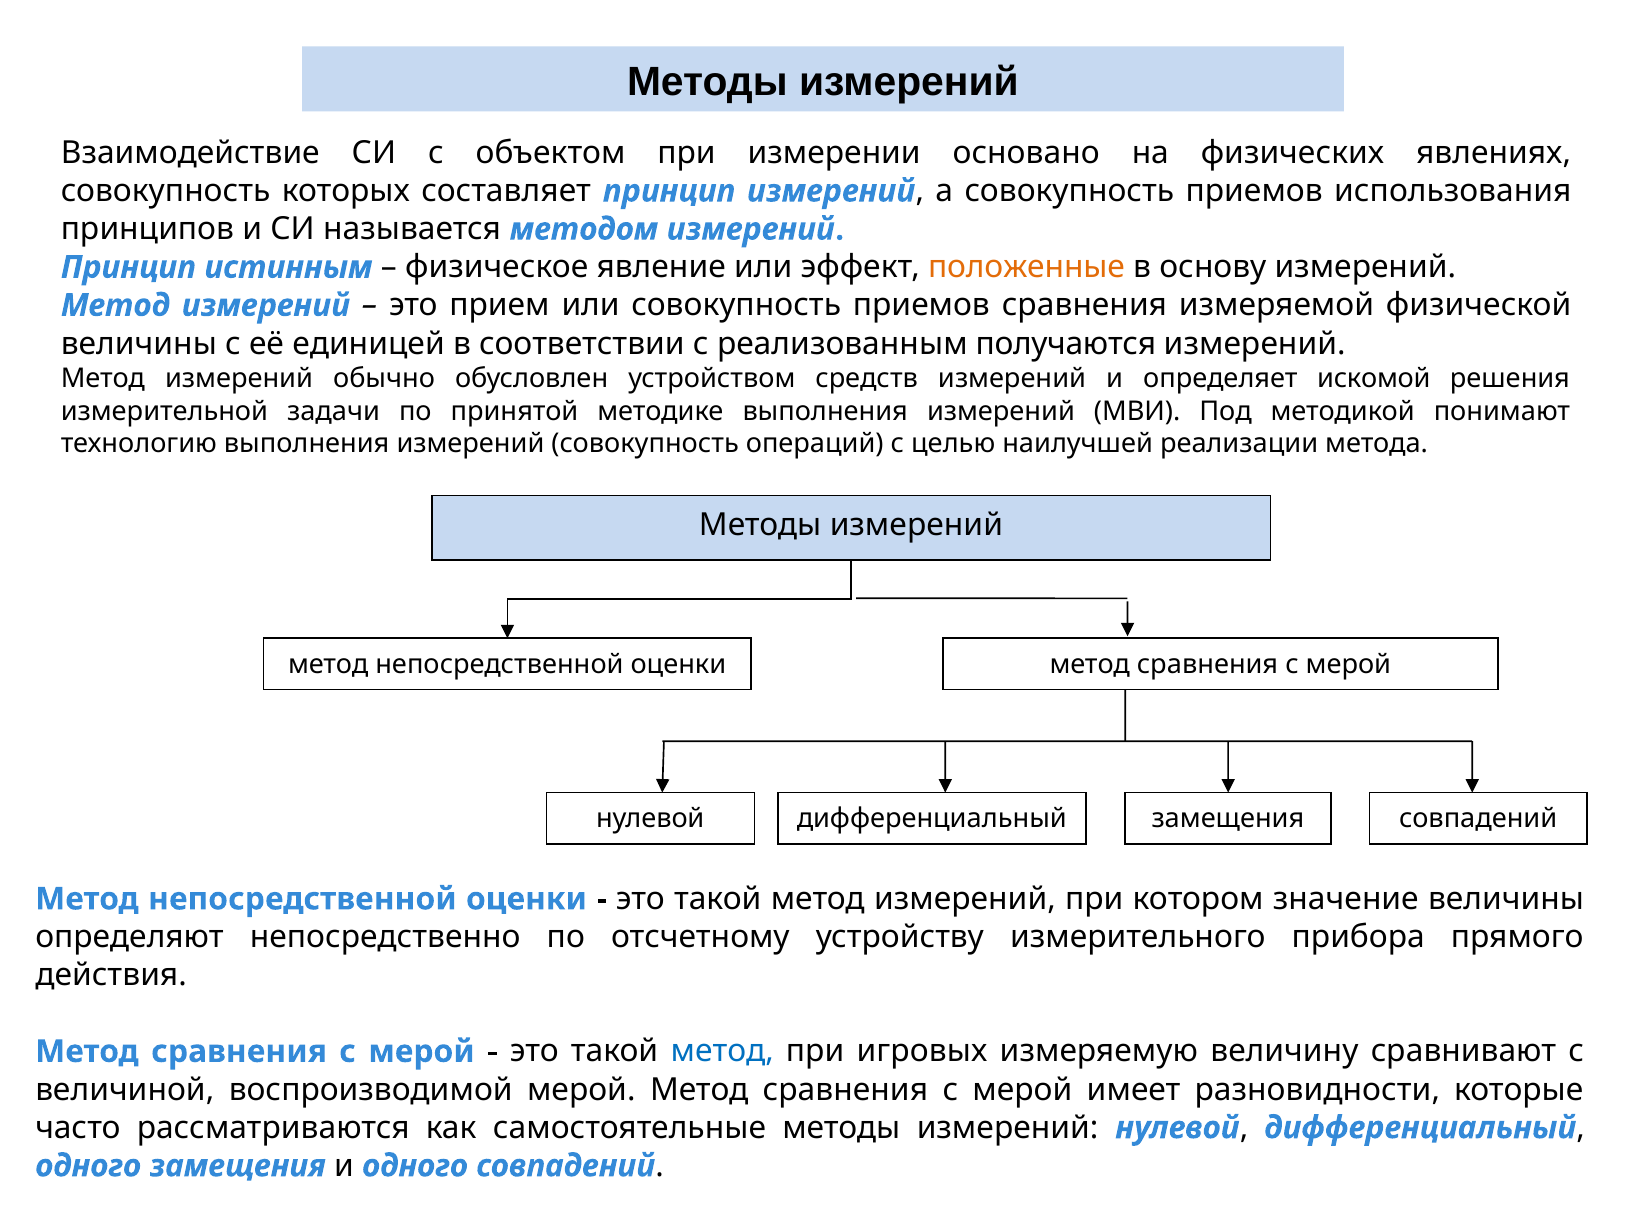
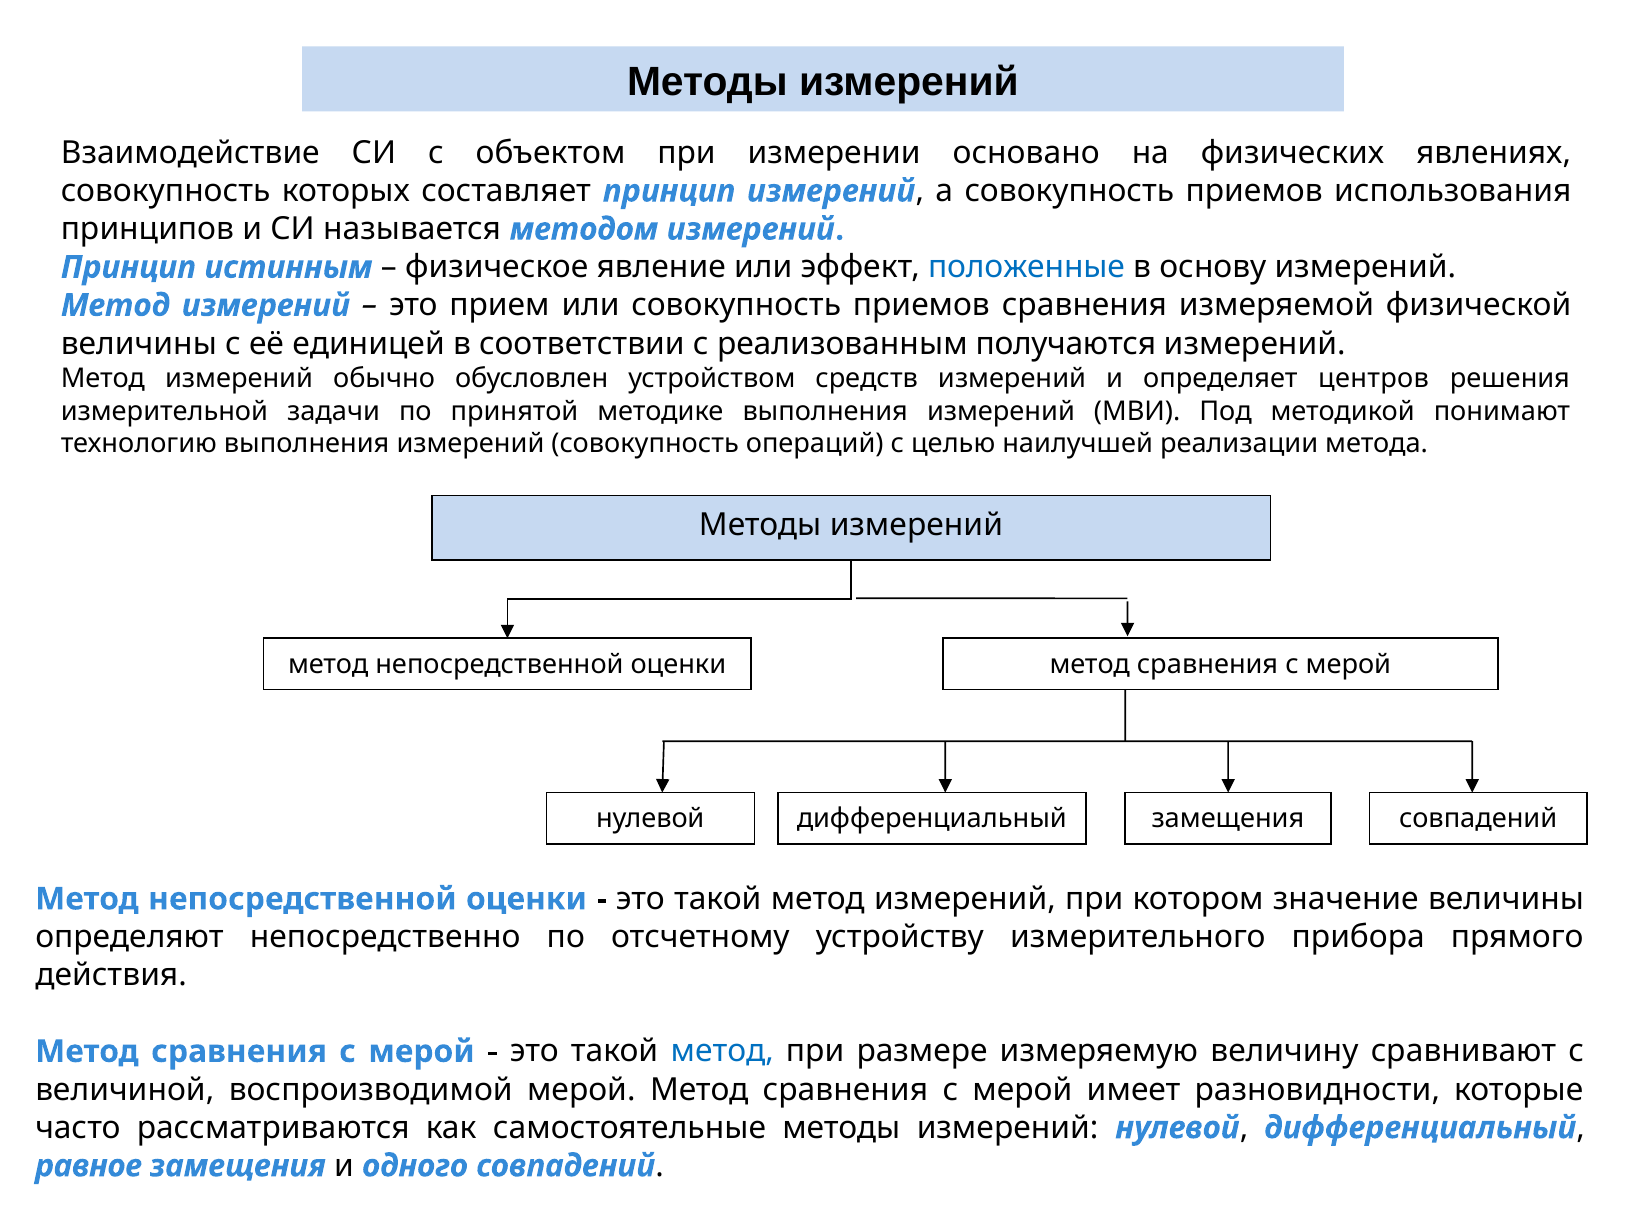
положенные colour: orange -> blue (1026, 267)
искомой: искомой -> центров (1374, 379)
игровых: игровых -> размере (922, 1051)
одного: одного -> равное (88, 1166)
